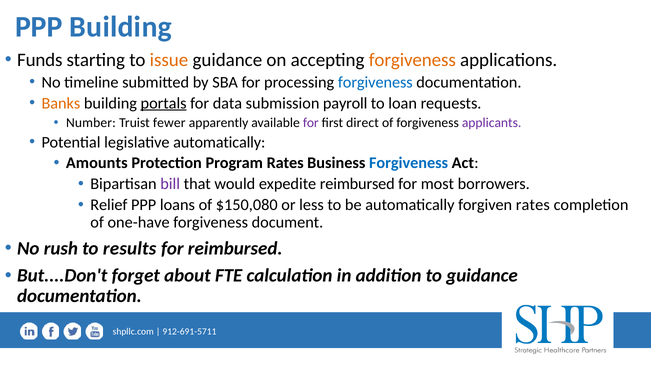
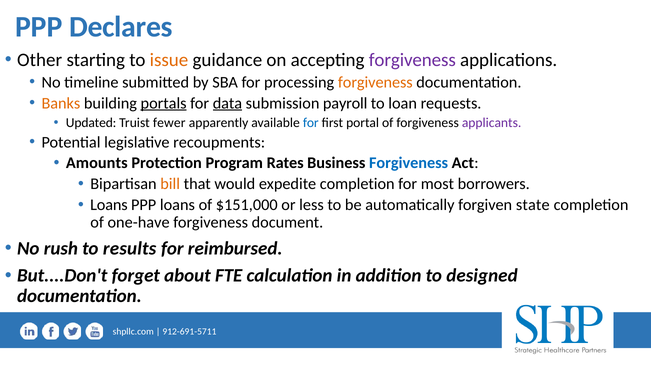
PPP Building: Building -> Declares (121, 27)
Funds: Funds -> Other (40, 60)
forgiveness colour: orange -> purple (412, 60)
forgiveness colour: blue -> orange (375, 82)
data underline: none -> present (227, 103)
Number: Number -> Updated (91, 123)
for colour: purple -> blue (311, 123)
direct: direct -> portal (363, 123)
legislative automatically: automatically -> recoupments (219, 142)
bill colour: purple -> orange (170, 184)
expedite reimbursed: reimbursed -> completion (357, 184)
Relief: Relief -> Loans (109, 205)
$150,080: $150,080 -> $151,000 (247, 205)
forgiven rates: rates -> state (533, 205)
to guidance: guidance -> designed (482, 276)
